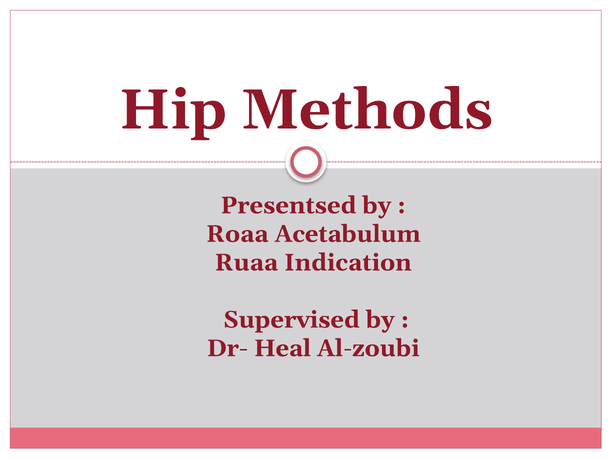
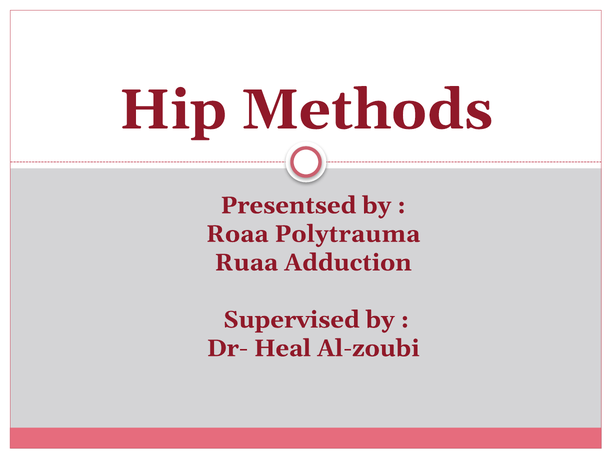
Acetabulum: Acetabulum -> Polytrauma (347, 234)
Indication: Indication -> Adduction (348, 263)
